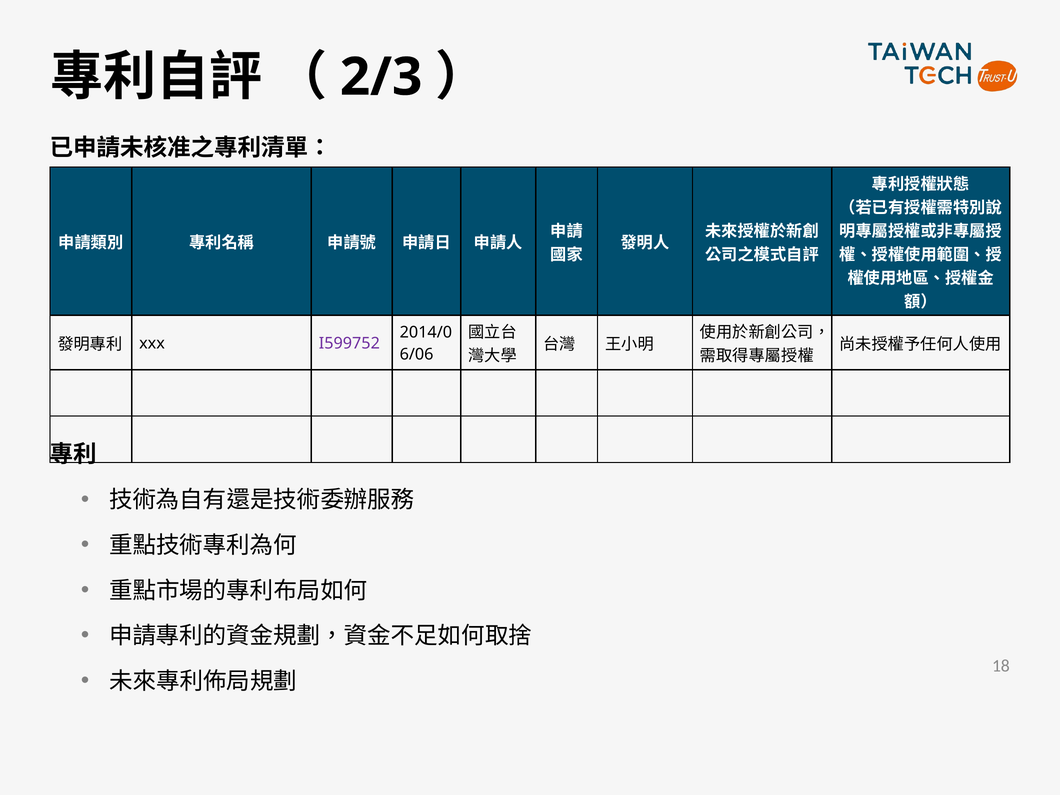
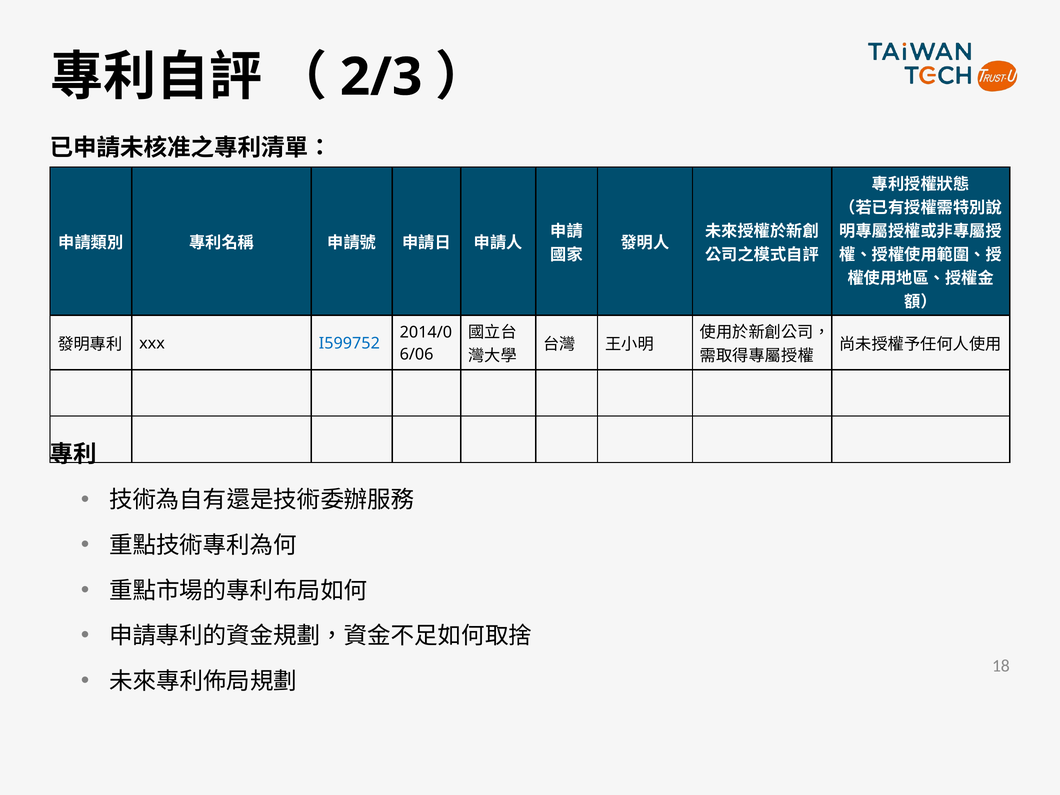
I599752 colour: purple -> blue (349, 344)
